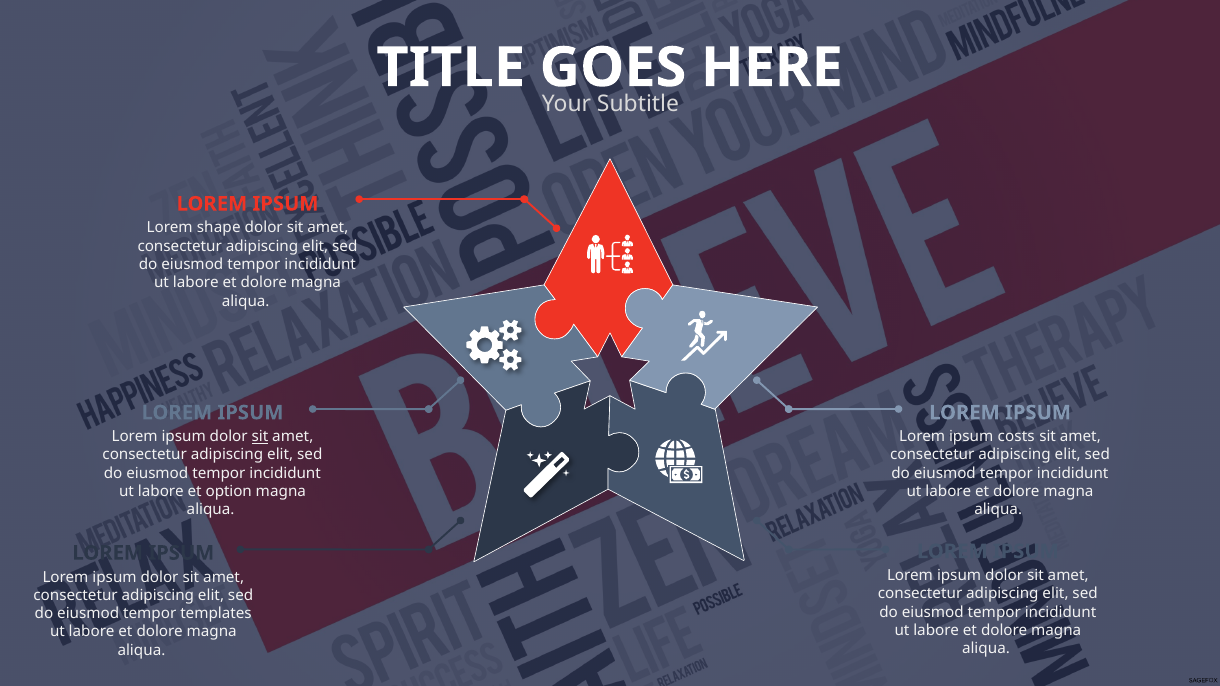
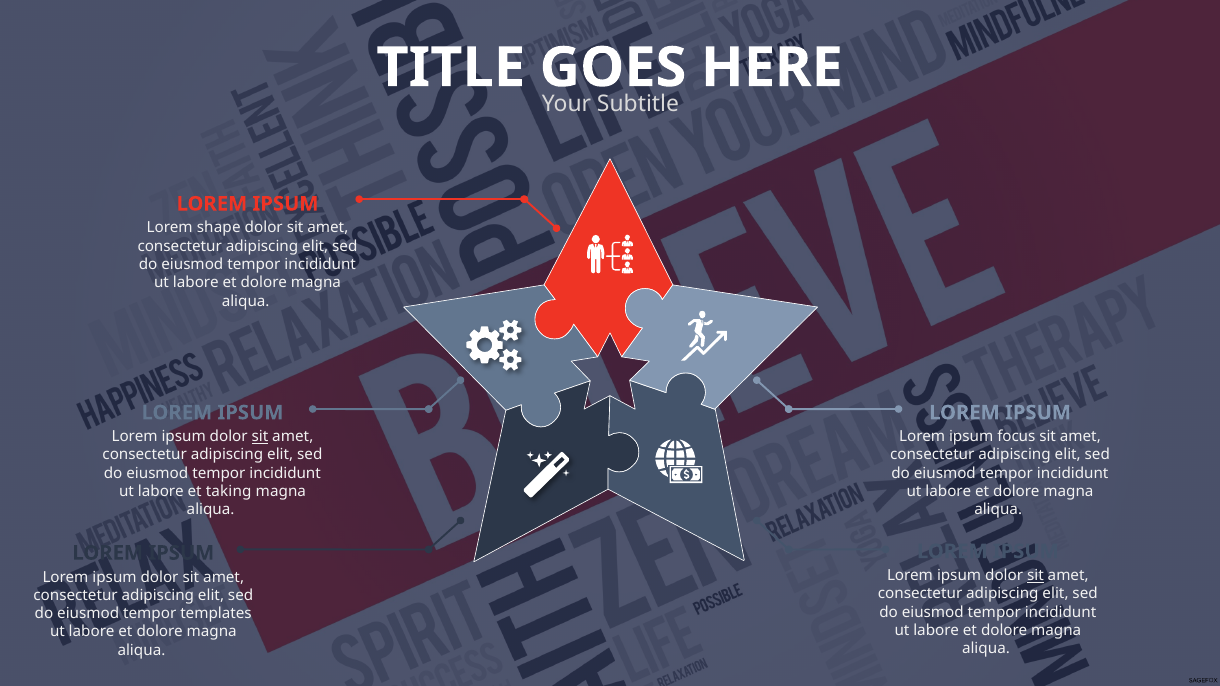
costs: costs -> focus (1016, 437)
option: option -> taking (229, 492)
sit underline: none -> present (1035, 576)
